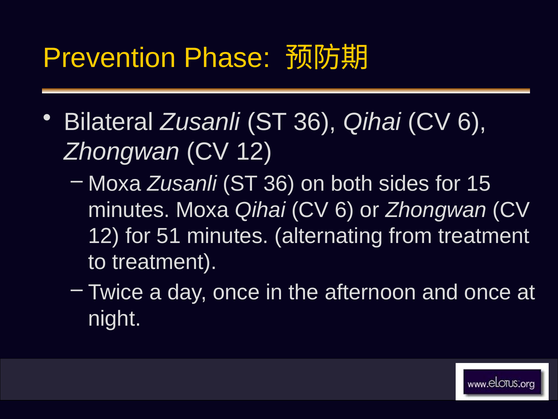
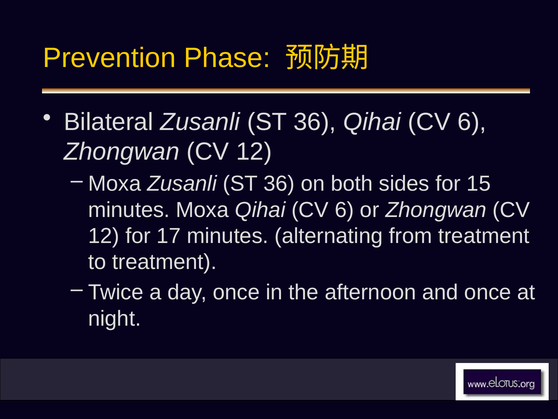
51: 51 -> 17 (169, 236)
